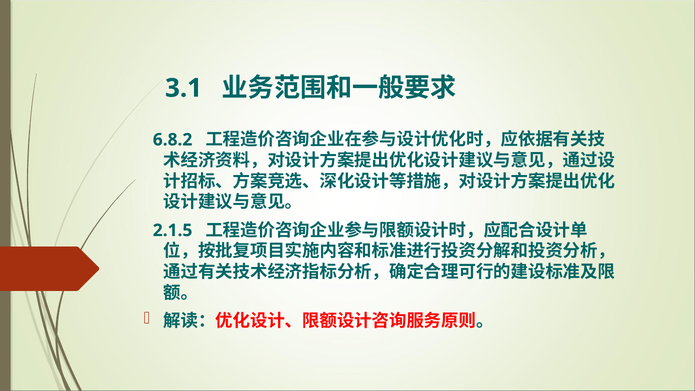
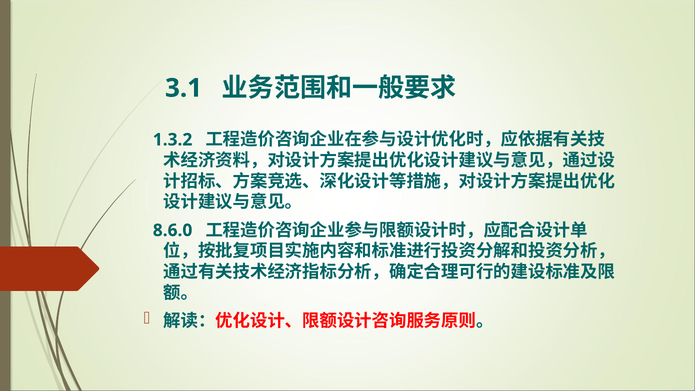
6.8.2: 6.8.2 -> 1.3.2 (173, 140)
2.1.5: 2.1.5 -> 8.6.0 (173, 230)
